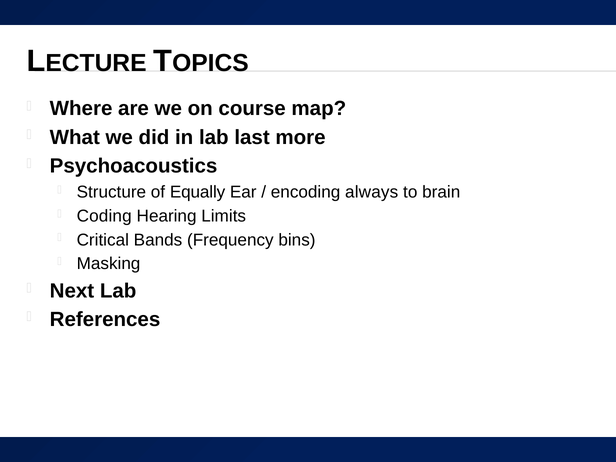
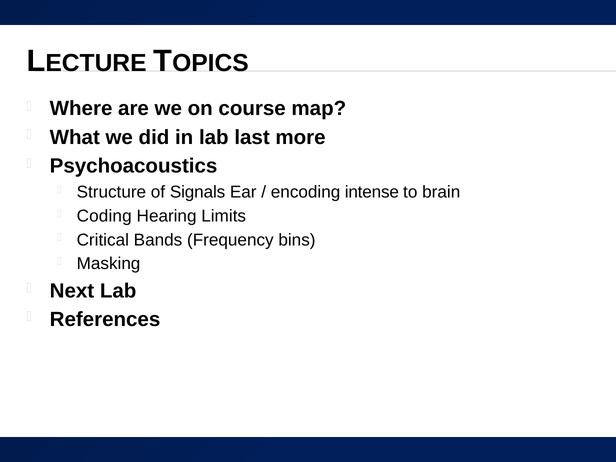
Equally: Equally -> Signals (198, 192)
always: always -> intense (372, 192)
